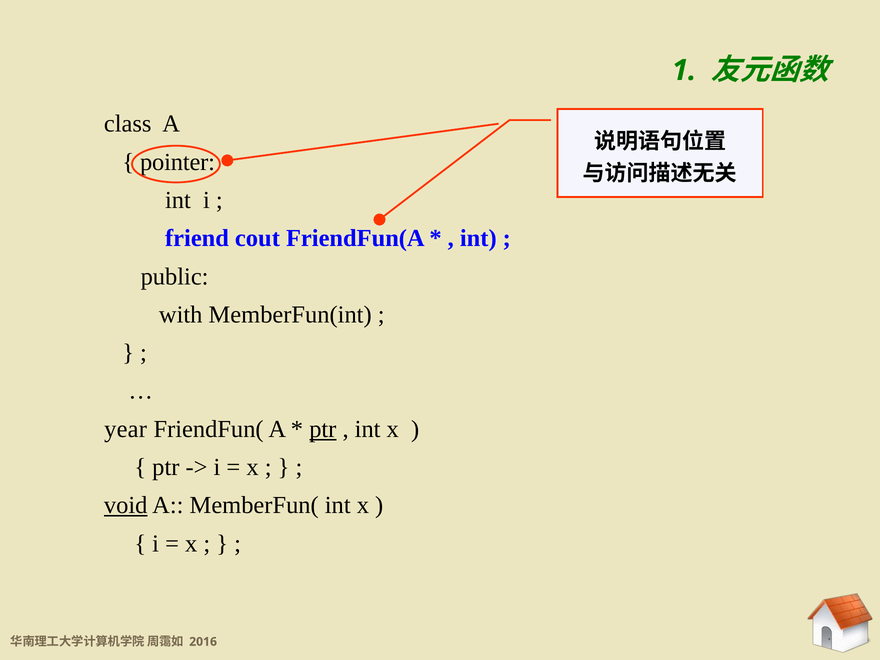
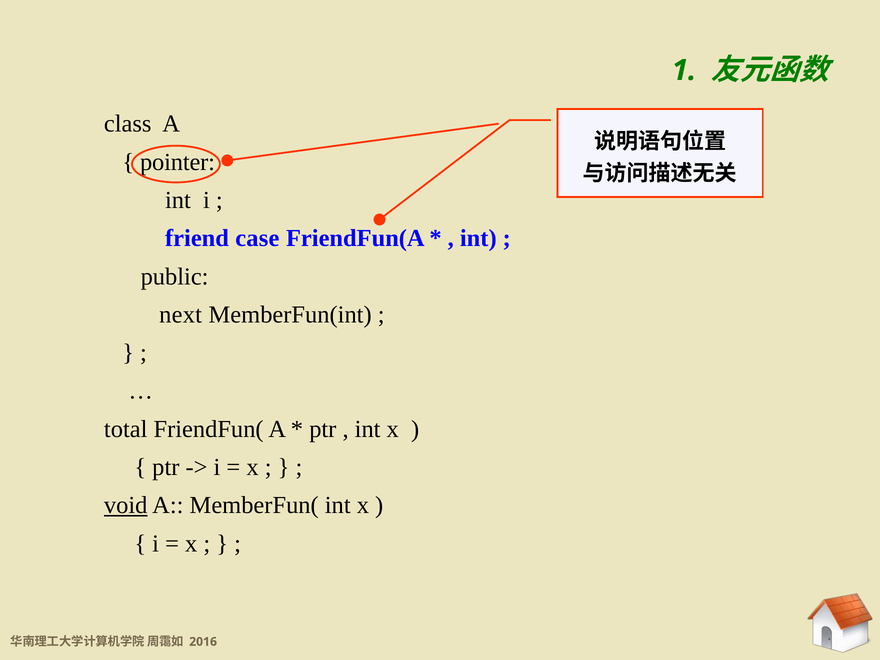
cout: cout -> case (257, 238)
with: with -> next (181, 315)
year: year -> total (126, 429)
ptr underline: present -> none (323, 429)
